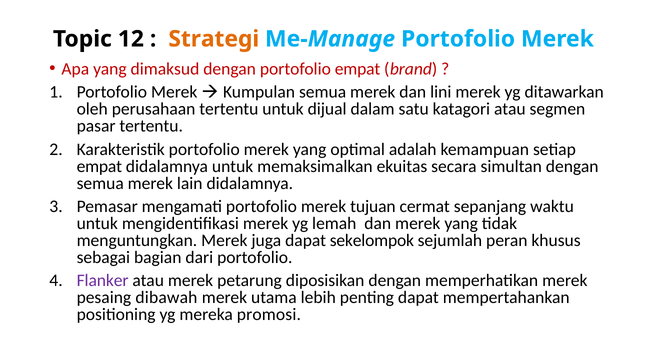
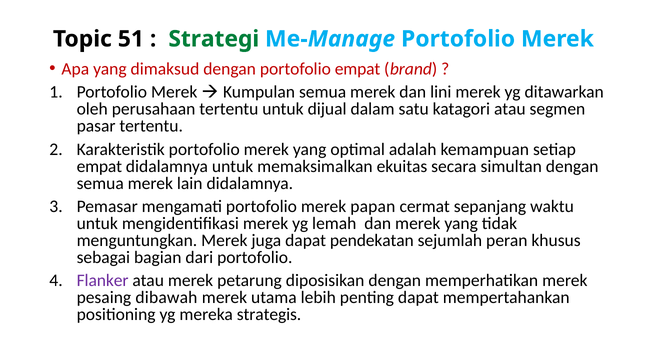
12: 12 -> 51 (131, 39)
Strategi colour: orange -> green (214, 39)
tujuan: tujuan -> papan (373, 206)
sekelompok: sekelompok -> pendekatan (372, 240)
promosi: promosi -> strategis (269, 315)
